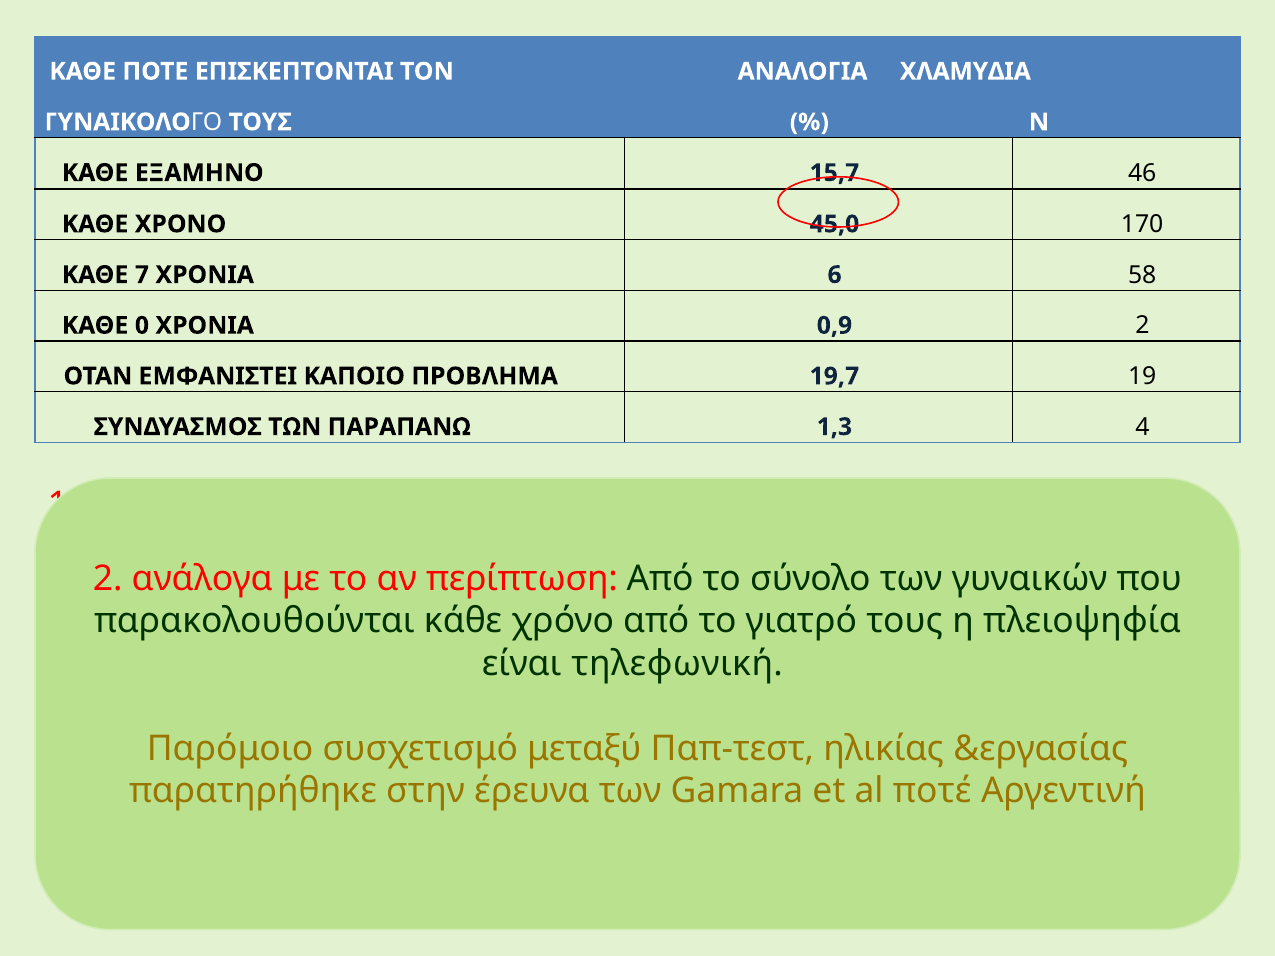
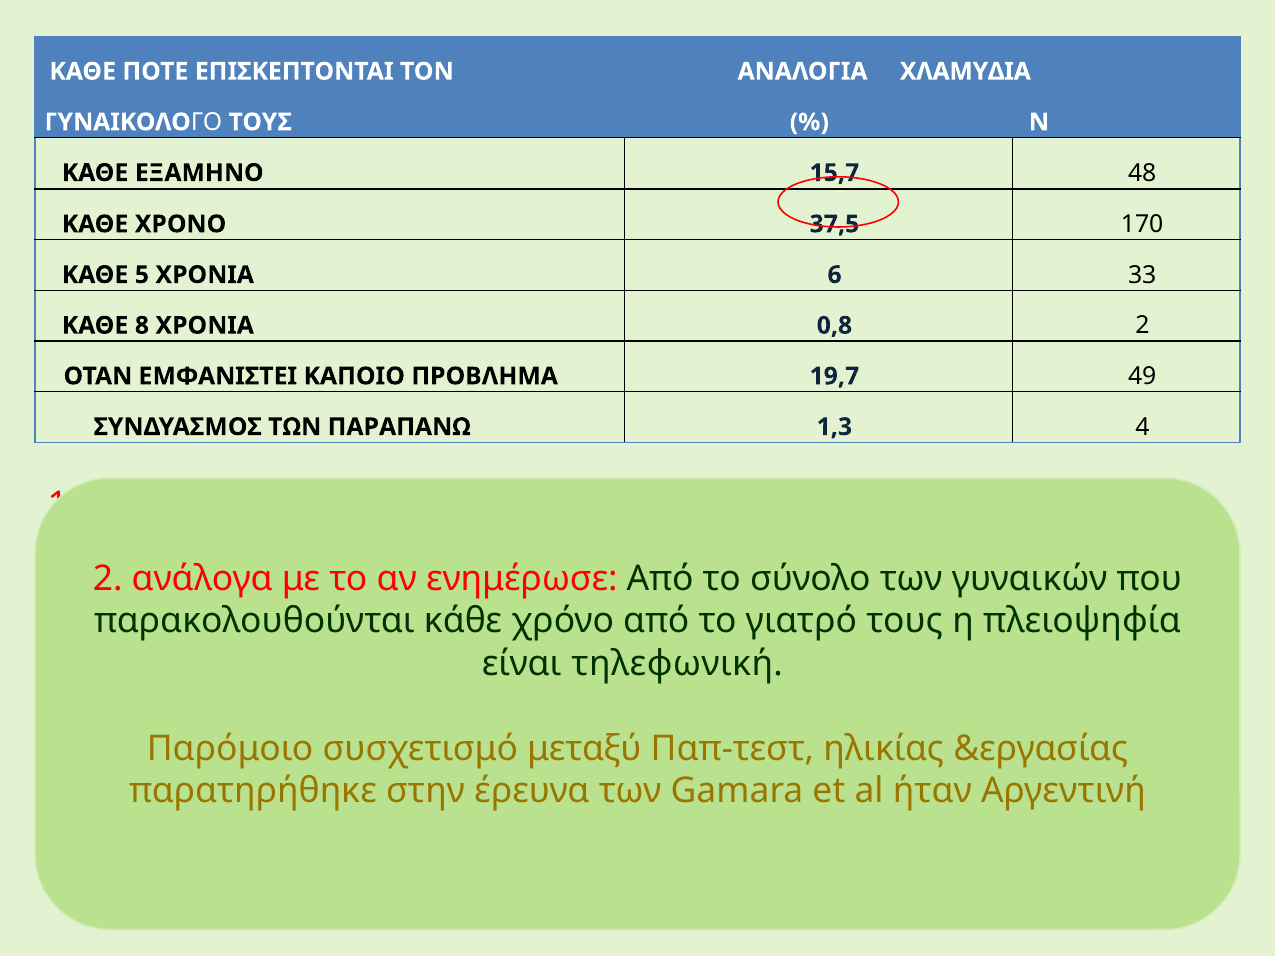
46: 46 -> 48 (1142, 173)
45,0: 45,0 -> 37,5 (834, 224)
7: 7 -> 5 (142, 275)
58: 58 -> 33 (1142, 275)
0: 0 -> 8 (142, 326)
0,9: 0,9 -> 0,8 (834, 326)
19: 19 -> 49 (1142, 376)
περίπτωση: περίπτωση -> ενημέρωσε (522, 579)
ποτέ: ποτέ -> ήταν (932, 791)
